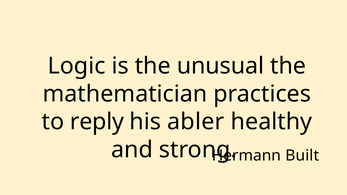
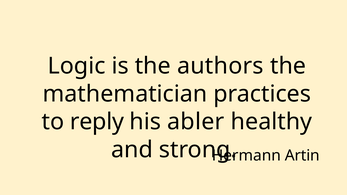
unusual: unusual -> authors (220, 66)
Built: Built -> Artin (302, 156)
